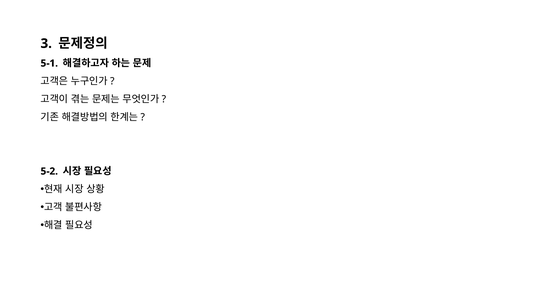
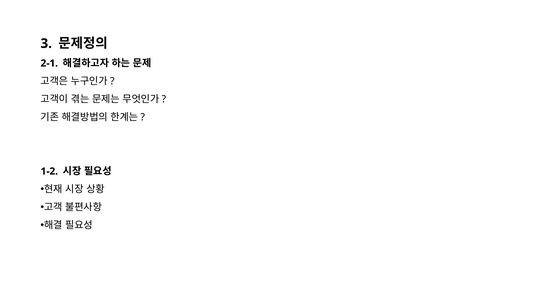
5-1: 5-1 -> 2-1 (49, 63)
5-2: 5-2 -> 1-2 (49, 171)
